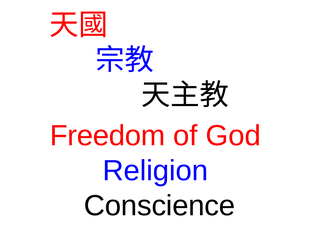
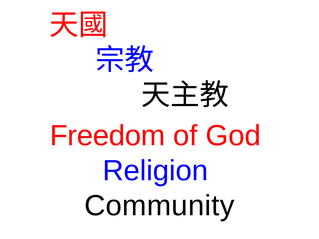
Conscience: Conscience -> Community (159, 206)
